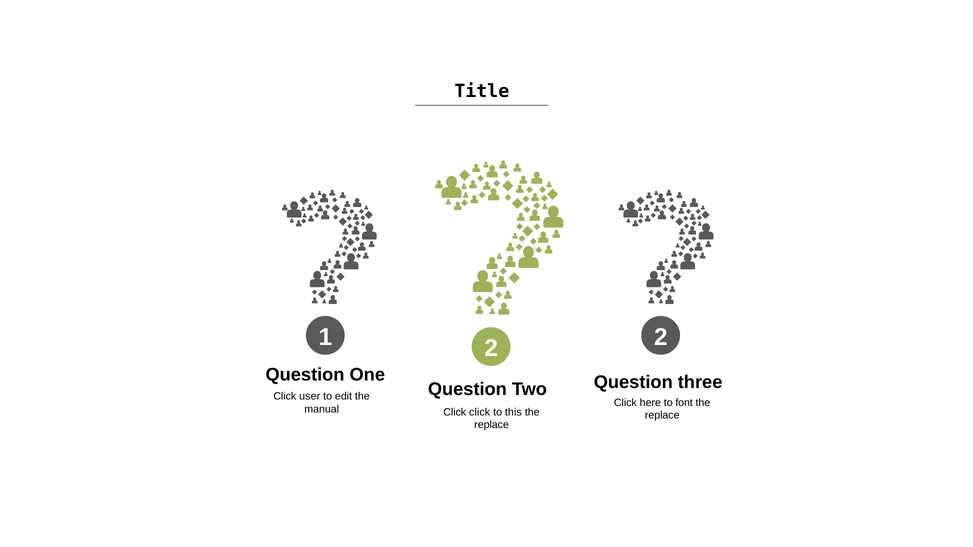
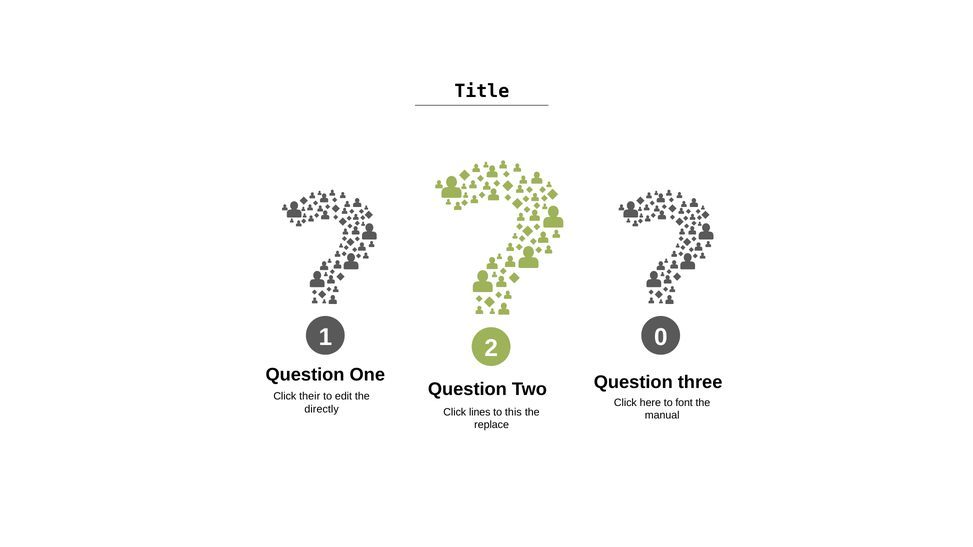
2 2: 2 -> 0 (661, 337)
user: user -> their (310, 396)
manual: manual -> directly (322, 409)
Click click: click -> lines (480, 412)
replace: replace -> manual (662, 416)
